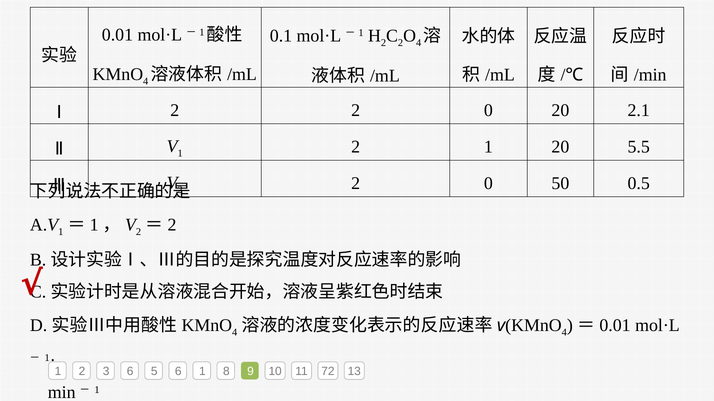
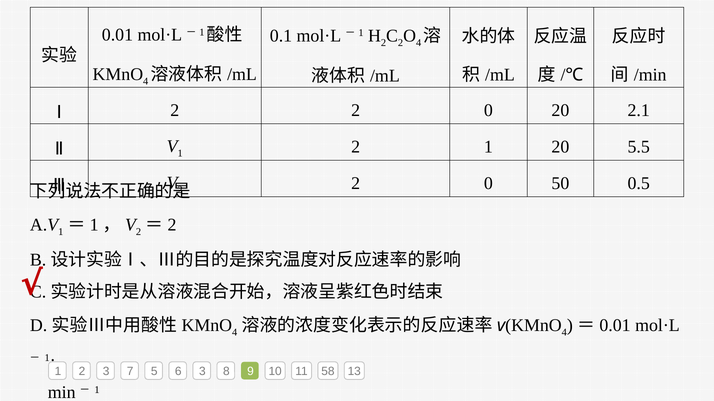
3 6: 6 -> 7 (130, 372)
6 1: 1 -> 3 (202, 372)
72: 72 -> 58 (328, 372)
